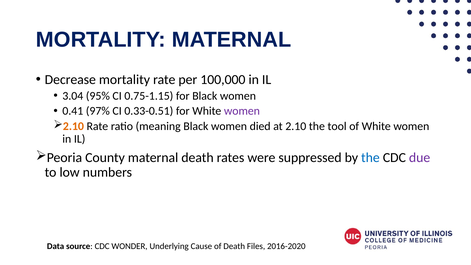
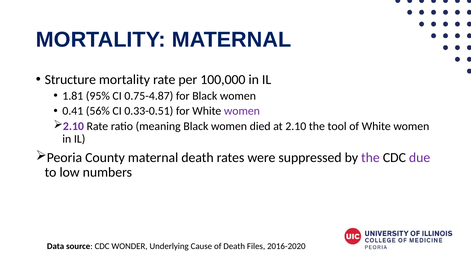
Decrease: Decrease -> Structure (70, 80)
3.04: 3.04 -> 1.81 (73, 96)
0.75-1.15: 0.75-1.15 -> 0.75-4.87 (149, 96)
97%: 97% -> 56% (98, 111)
2.10 colour: orange -> purple (73, 126)
the colour: blue -> purple (370, 158)
